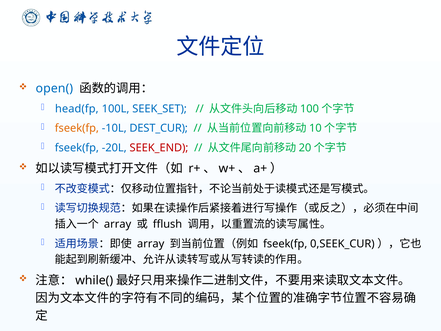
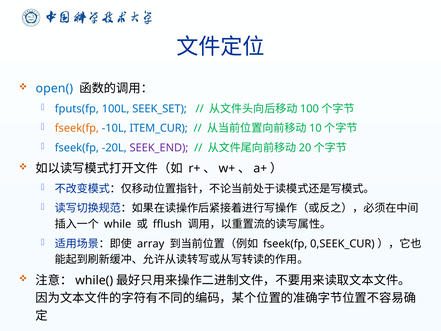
head(fp: head(fp -> fputs(fp (77, 109)
DEST_CUR: DEST_CUR -> ITEM_CUR (159, 128)
SEEK_END colour: red -> purple (159, 148)
array: array -> while (118, 224)
